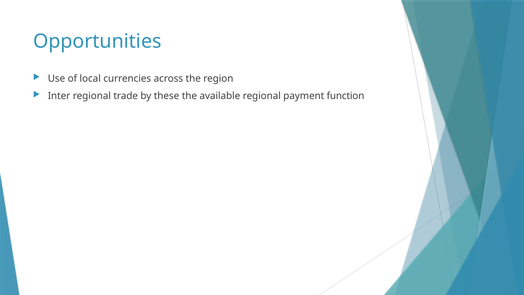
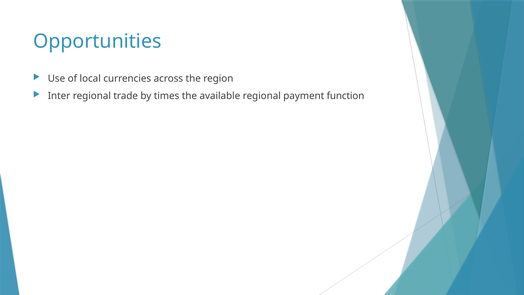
these: these -> times (167, 96)
